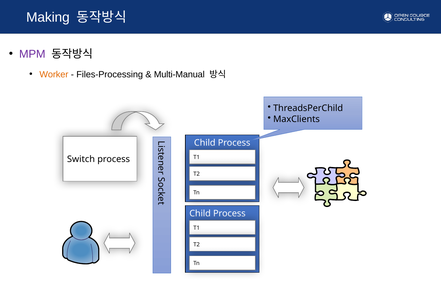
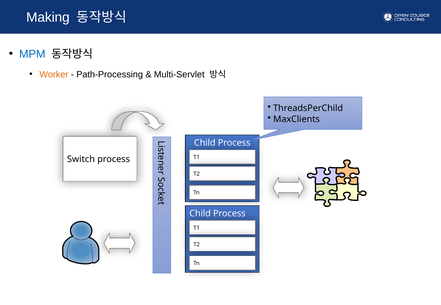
MPM colour: purple -> blue (32, 54)
Files-Processing: Files-Processing -> Path-Processing (110, 74)
Multi-Manual: Multi-Manual -> Multi-Servlet (179, 74)
